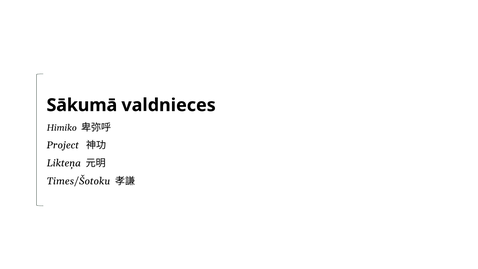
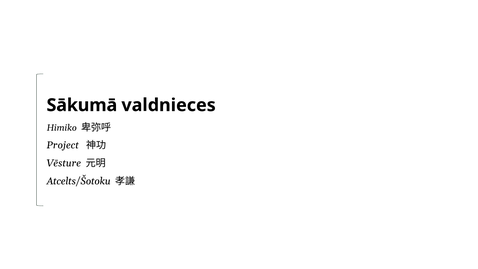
Likteņa: Likteņa -> Vēsture (64, 163)
Times/Šotoku: Times/Šotoku -> Atcelts/Šotoku (79, 181)
